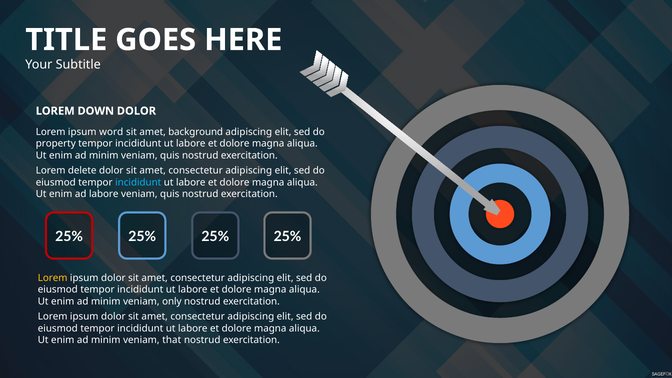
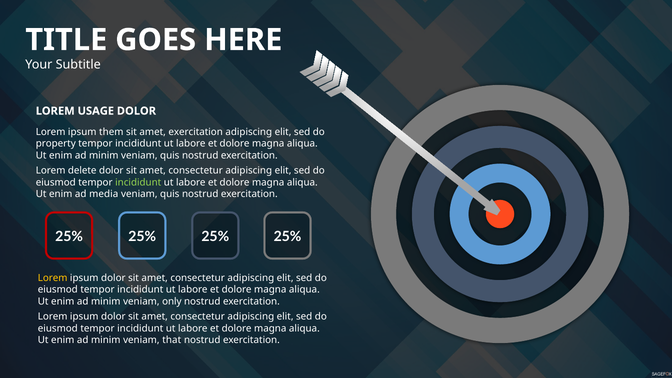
DOWN: DOWN -> USAGE (96, 111)
word: word -> them (111, 132)
amet background: background -> exercitation (196, 132)
incididunt colour: light blue -> light green (138, 182)
ad labore: labore -> media (104, 194)
